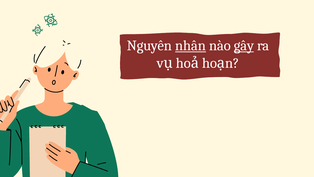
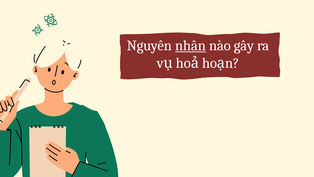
gây underline: present -> none (244, 46)
